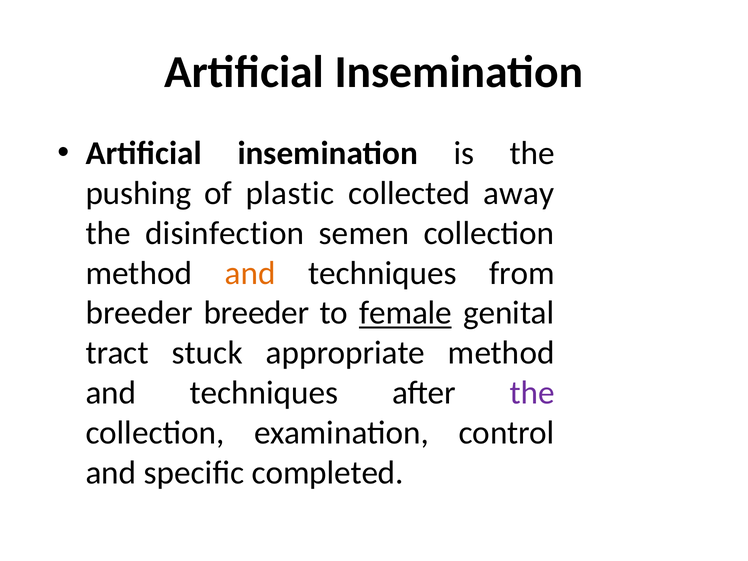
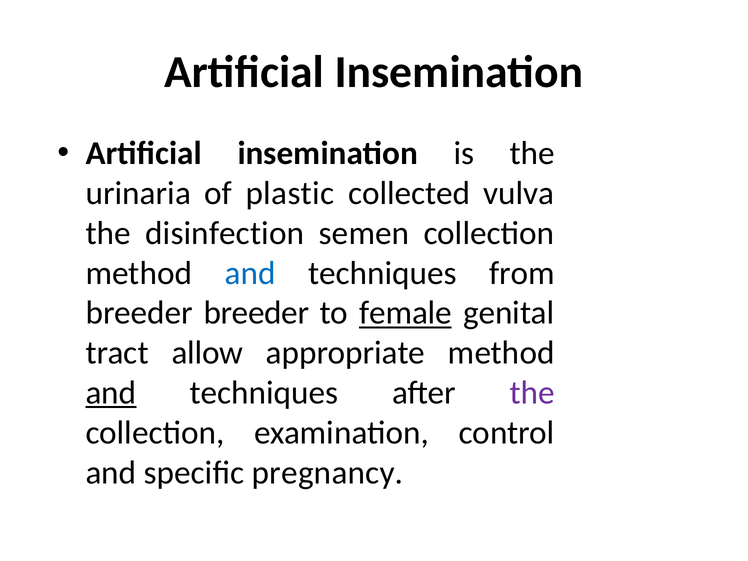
pushing: pushing -> urinaria (138, 193)
away: away -> vulva (519, 193)
and colour: orange -> blue (250, 273)
stuck: stuck -> allow (207, 353)
and underline: none -> present (111, 393)
completed: completed -> pregnancy (328, 473)
